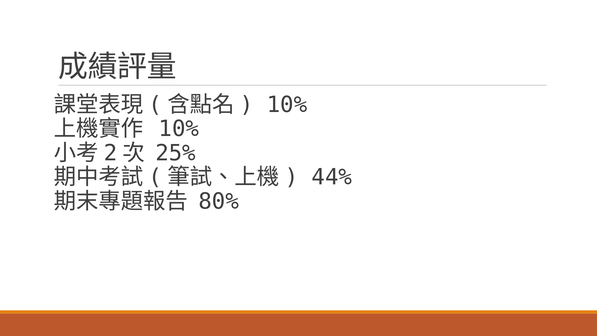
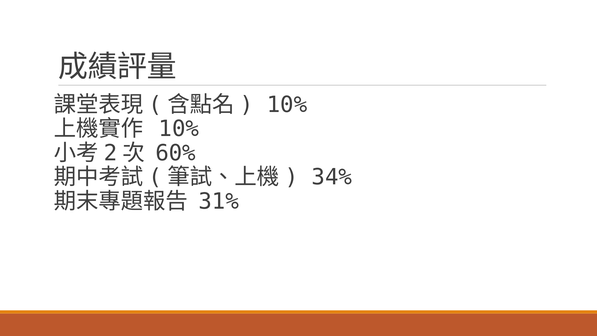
25%: 25% -> 60% (176, 153)
44%: 44% -> 34% (332, 177)
80%: 80% -> 31% (219, 201)
